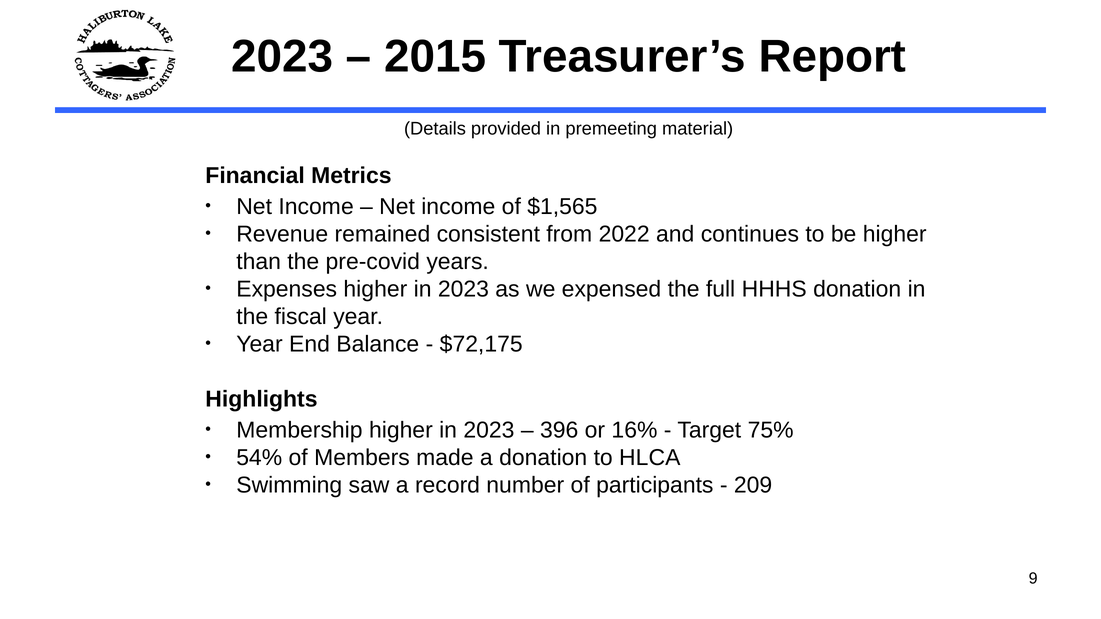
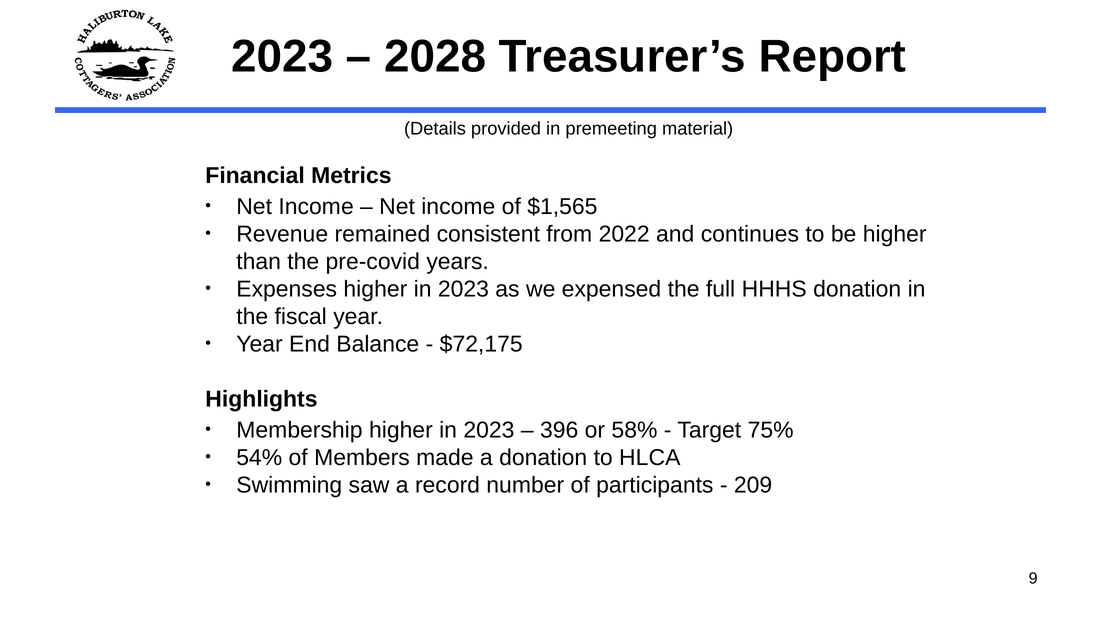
2015: 2015 -> 2028 (435, 57)
16%: 16% -> 58% (634, 430)
